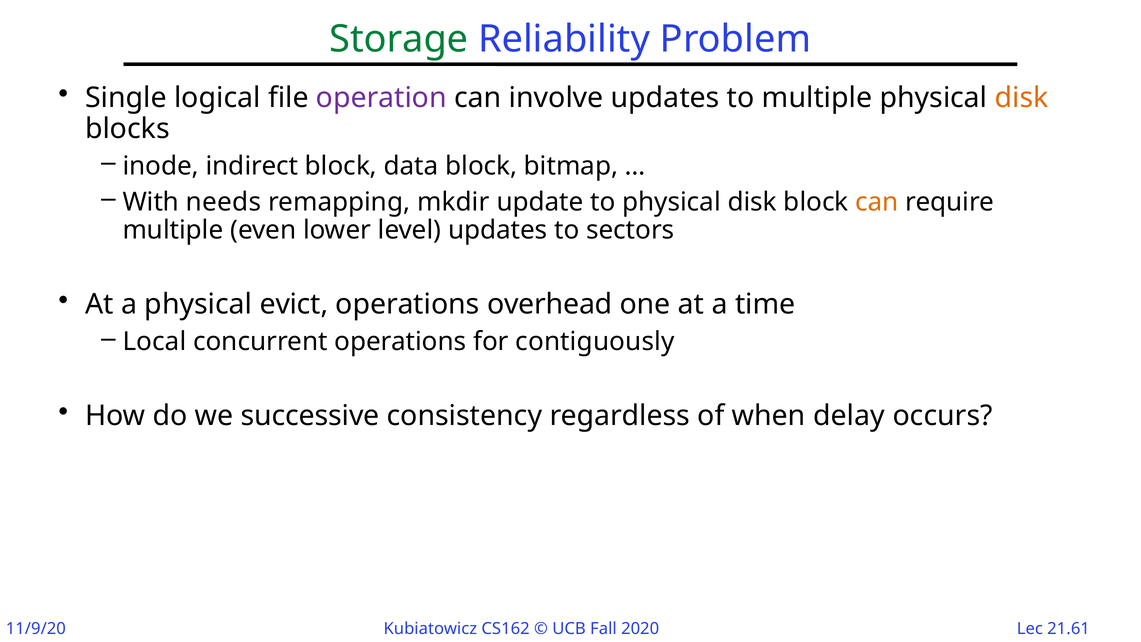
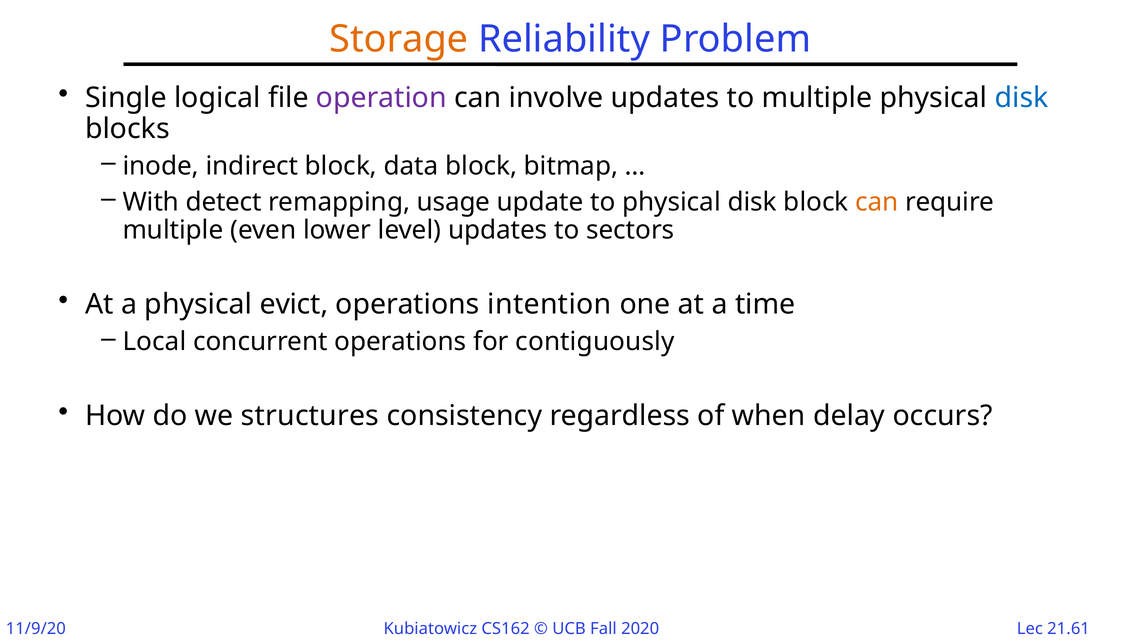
Storage colour: green -> orange (399, 39)
disk colour: orange -> blue (1022, 98)
needs: needs -> detect (224, 202)
mkdir: mkdir -> usage (454, 202)
overhead: overhead -> intention (549, 304)
successive: successive -> structures (310, 416)
